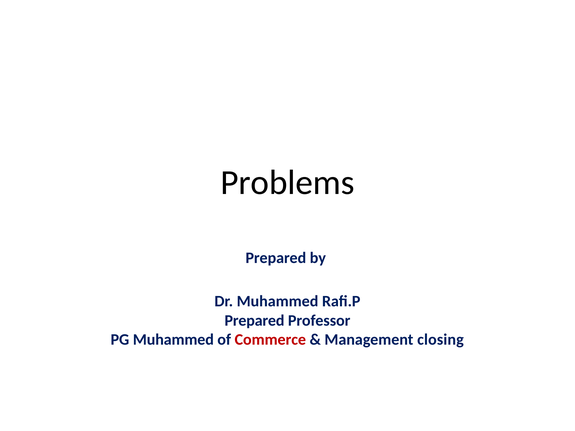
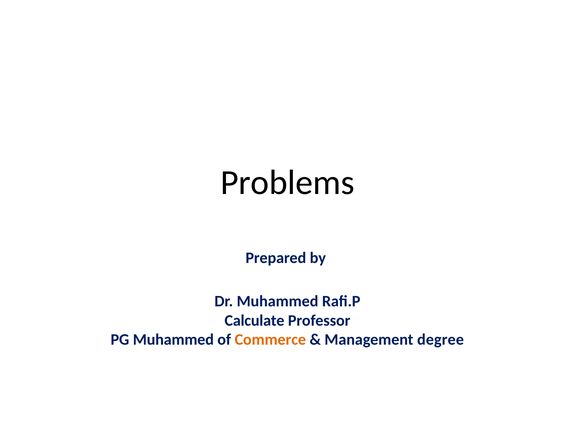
Prepared: Prepared -> Calculate (254, 321)
Commerce colour: red -> orange (270, 340)
closing: closing -> degree (441, 340)
